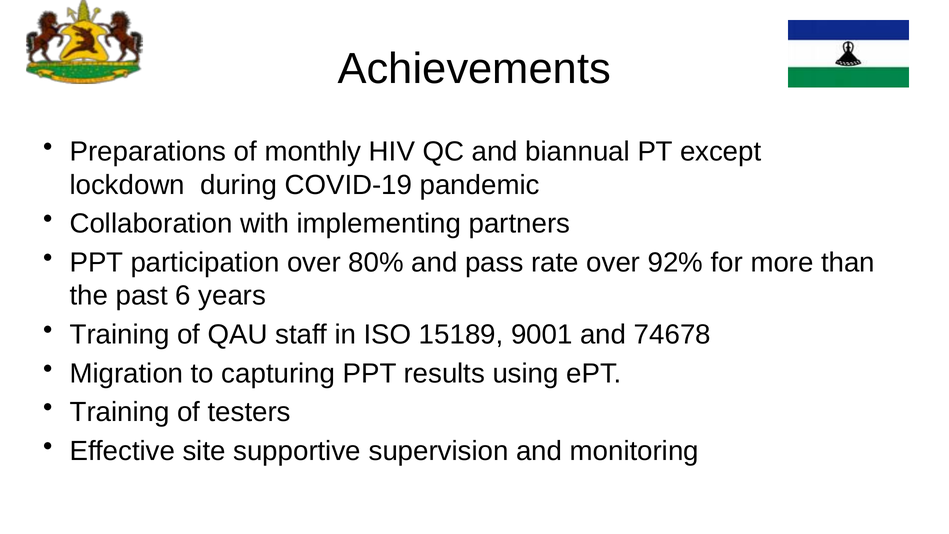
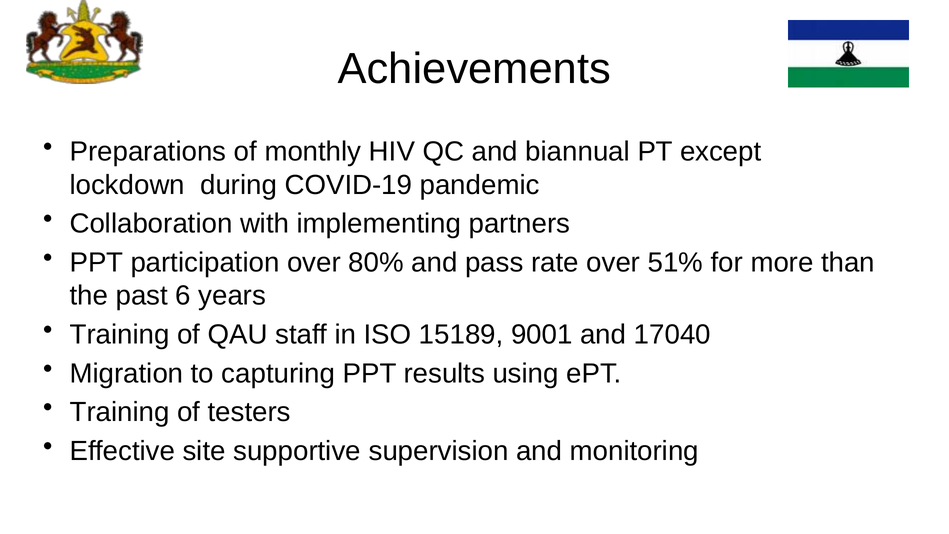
92%: 92% -> 51% (675, 262)
74678: 74678 -> 17040 (672, 334)
